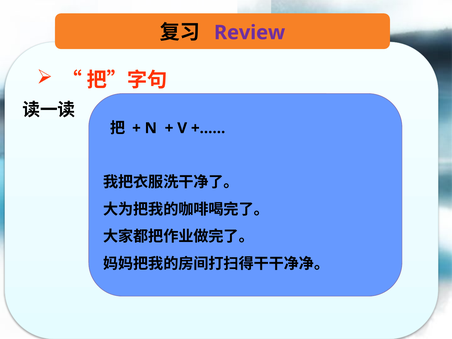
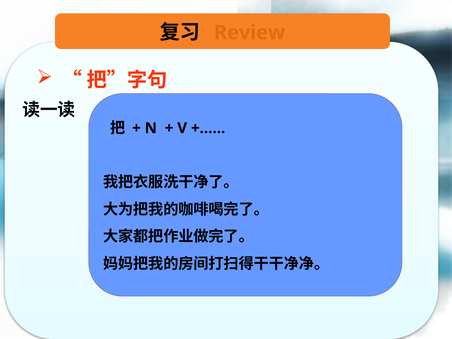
Review colour: purple -> orange (250, 33)
